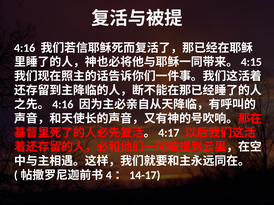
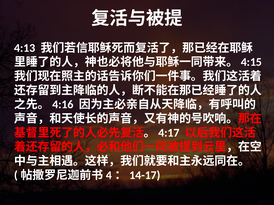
4:16: 4:16 -> 4:13 (25, 48)
